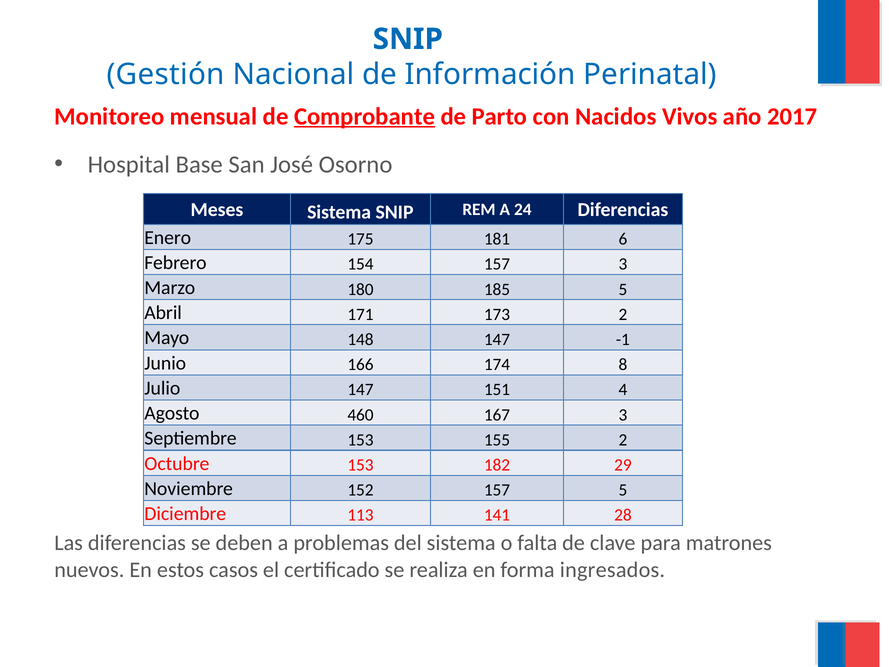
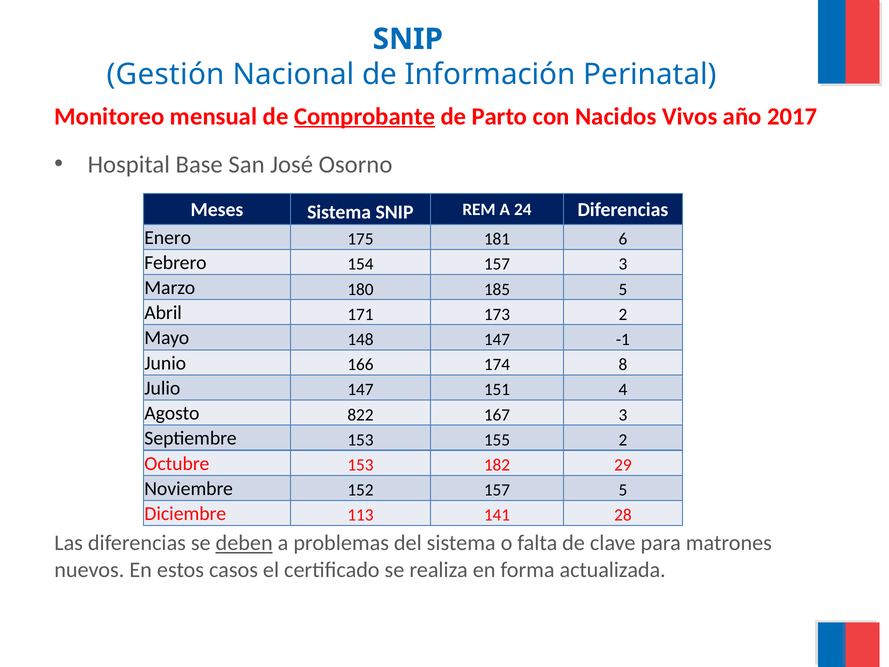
460: 460 -> 822 (360, 415)
deben underline: none -> present (244, 543)
ingresados: ingresados -> actualizada (613, 570)
